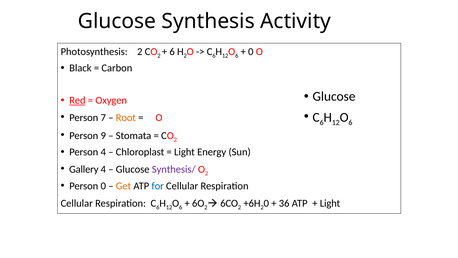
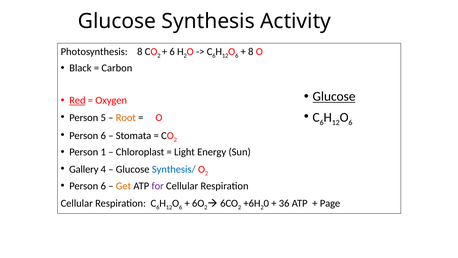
Photosynthesis 2: 2 -> 8 (140, 52)
0: 0 -> 8 (251, 52)
Glucose underline: none -> present (334, 96)
7: 7 -> 5 (103, 118)
9: 9 -> 6 (103, 135)
Person 4: 4 -> 1 (103, 152)
Synthesis/ colour: purple -> blue (174, 169)
0: 0 -> 6 (103, 186)
for colour: blue -> purple (158, 186)
Light: Light -> Page (330, 203)
